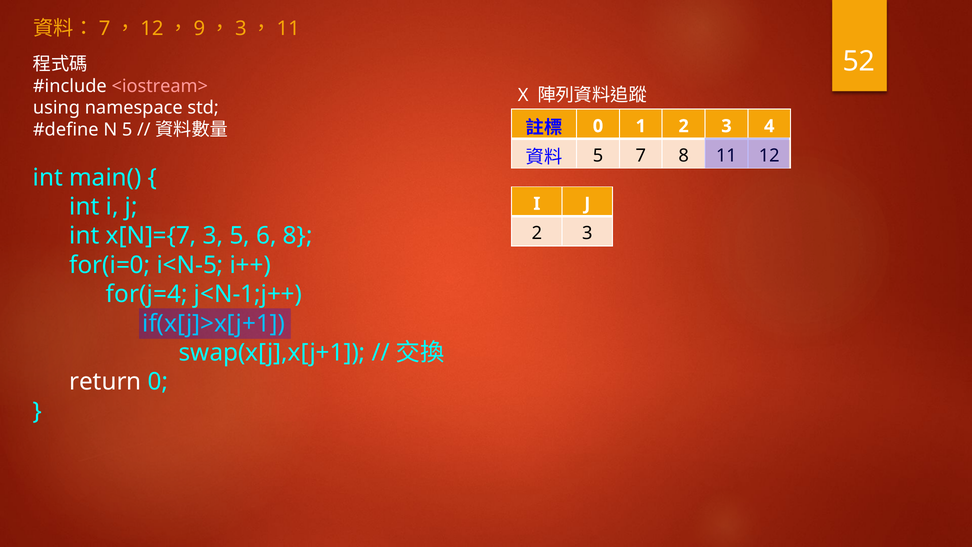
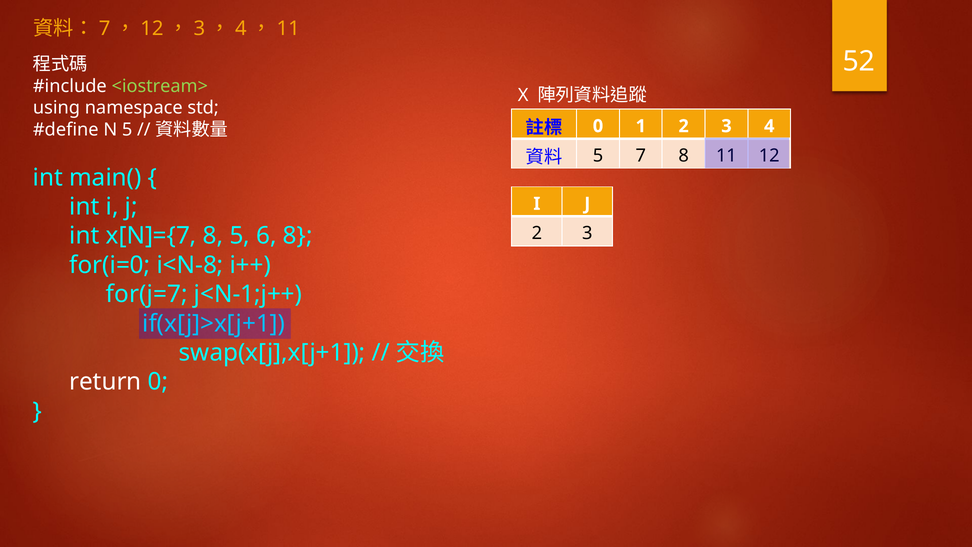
9: 9 -> 3 (199, 28)
3: 3 -> 4 (241, 28)
<iostream> colour: pink -> light green (160, 86)
x[N]={7 3: 3 -> 8 (213, 236)
i<N-5: i<N-5 -> i<N-8 (190, 265)
for(j=4: for(j=4 -> for(j=7 (147, 294)
